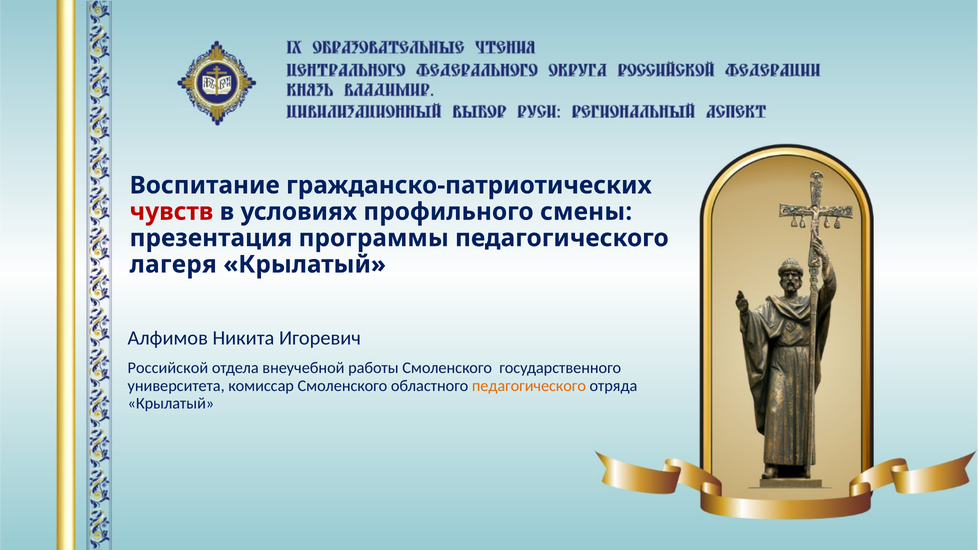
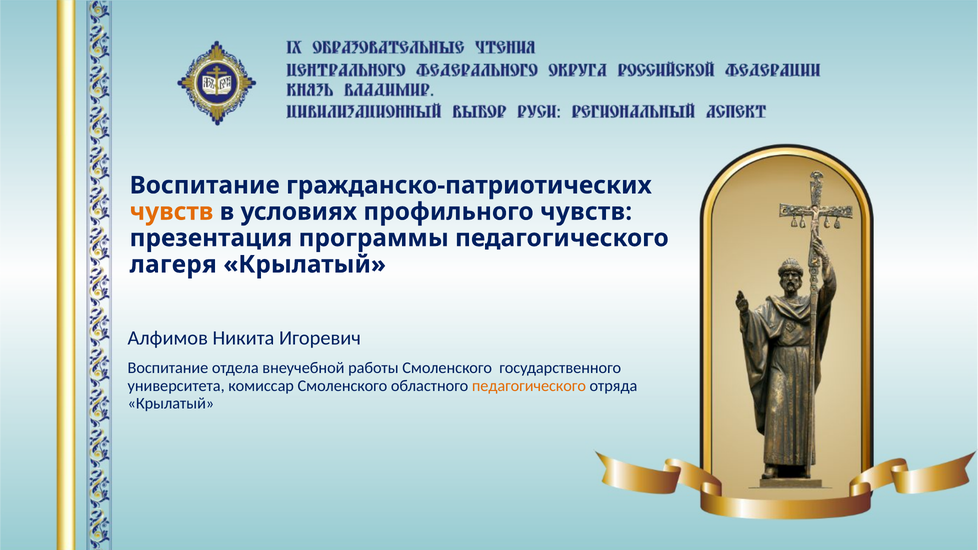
чувств colour: red -> orange (171, 212)
профильного смены: смены -> чувств (586, 212)
Российской: Российской -> Воспитание (168, 368)
